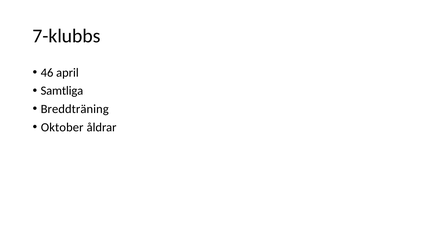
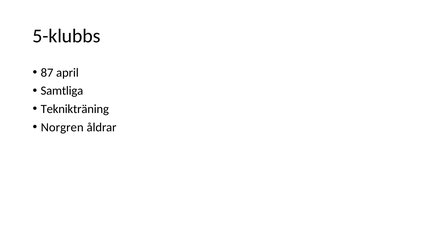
7-klubbs: 7-klubbs -> 5-klubbs (67, 36)
46: 46 -> 87 (47, 73)
Breddträning: Breddträning -> Teknikträning (75, 109)
Oktober: Oktober -> Norgren (62, 127)
